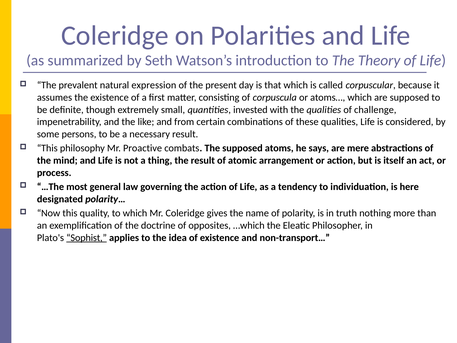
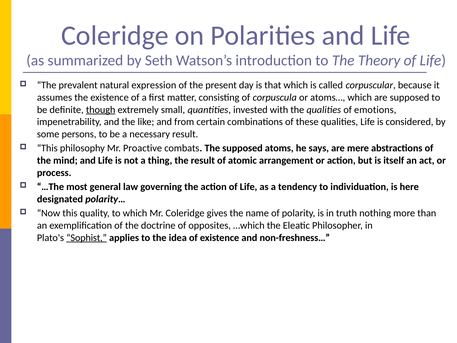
though underline: none -> present (101, 110)
challenge: challenge -> emotions (375, 110)
non-transport…: non-transport… -> non-freshness… (295, 238)
